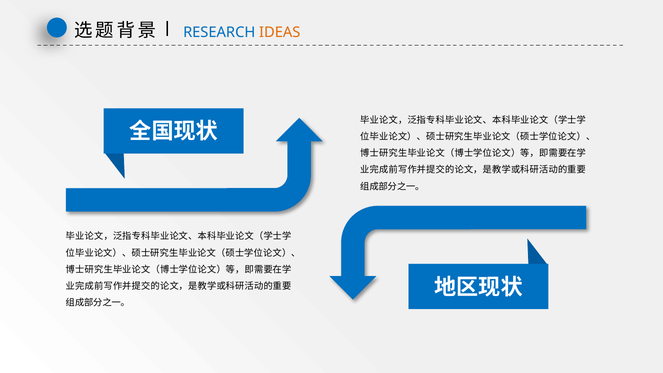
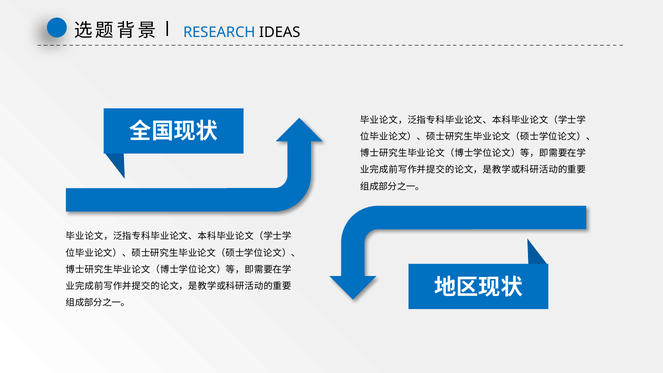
IDEAS colour: orange -> black (280, 33)
